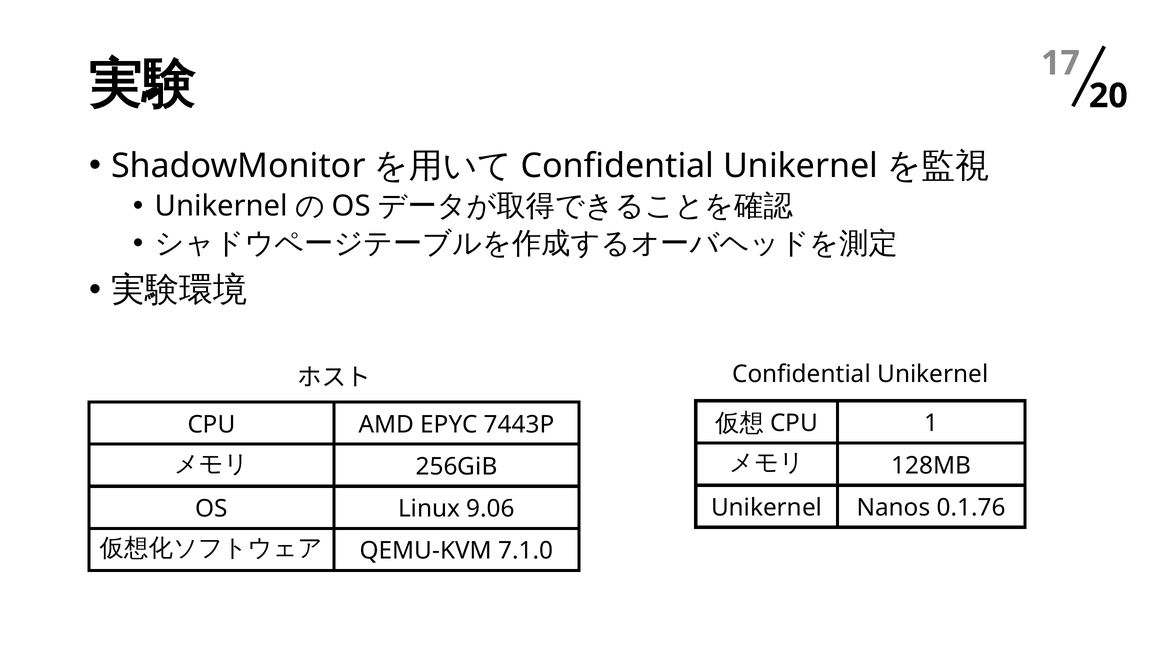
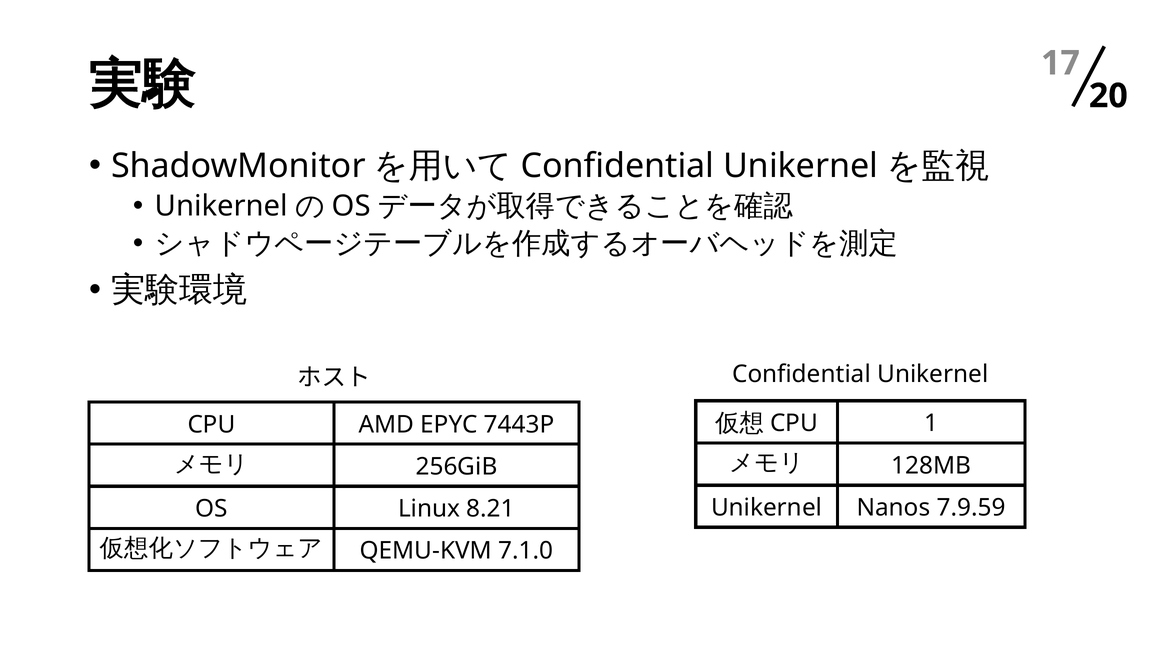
0.1.76: 0.1.76 -> 7.9.59 (971, 507)
9.06: 9.06 -> 8.21 (491, 508)
